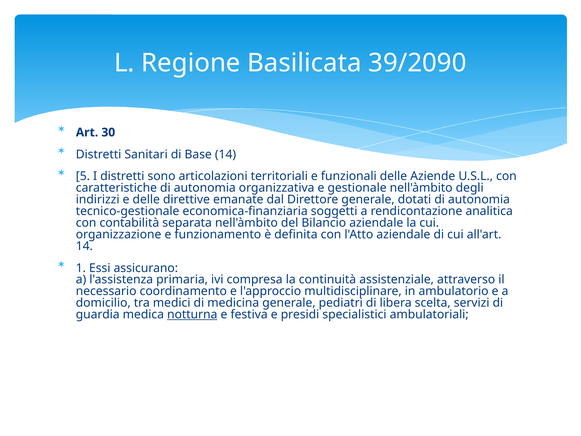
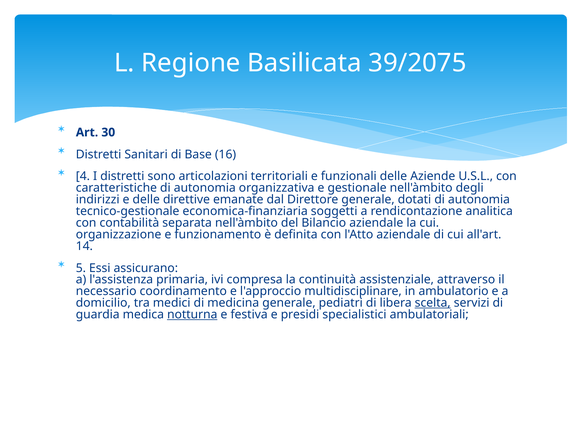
39/2090: 39/2090 -> 39/2075 (417, 63)
Base 14: 14 -> 16 (225, 154)
5: 5 -> 4 (83, 176)
1: 1 -> 5 (81, 268)
scelta underline: none -> present (433, 303)
